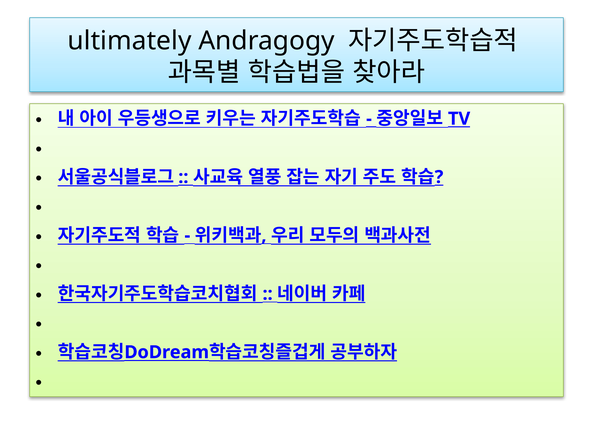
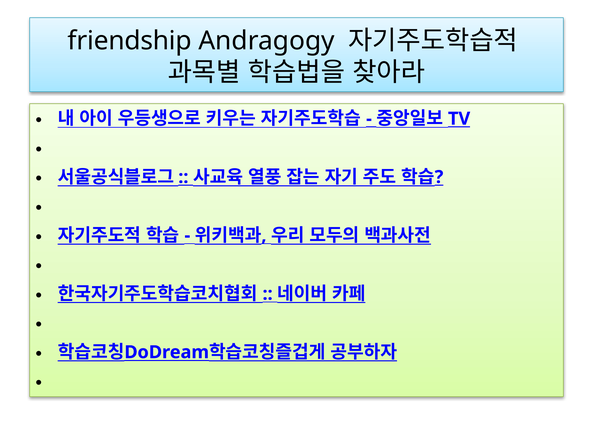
ultimately: ultimately -> friendship (130, 41)
